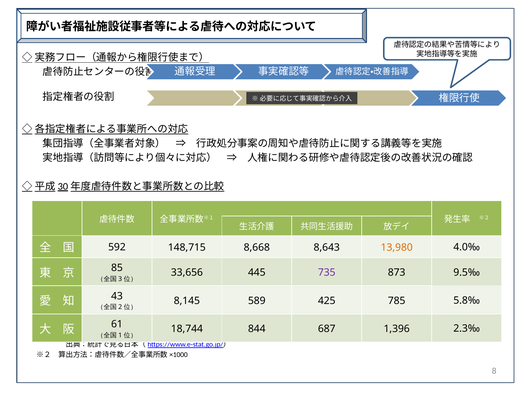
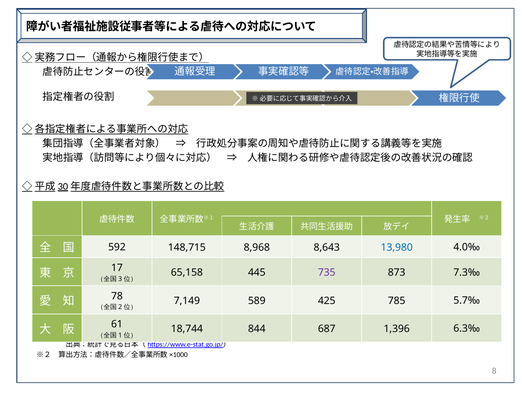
8,668: 8,668 -> 8,968 (257, 248)
13,980 colour: orange -> blue (397, 248)
85: 85 -> 17 (117, 268)
33,656: 33,656 -> 65,158 (187, 273)
9.5‰: 9.5‰ -> 7.3‰ (467, 273)
43: 43 -> 78 (117, 296)
8,145: 8,145 -> 7,149 (187, 301)
5.8‰: 5.8‰ -> 5.7‰ (467, 301)
2.3‰: 2.3‰ -> 6.3‰ (467, 329)
